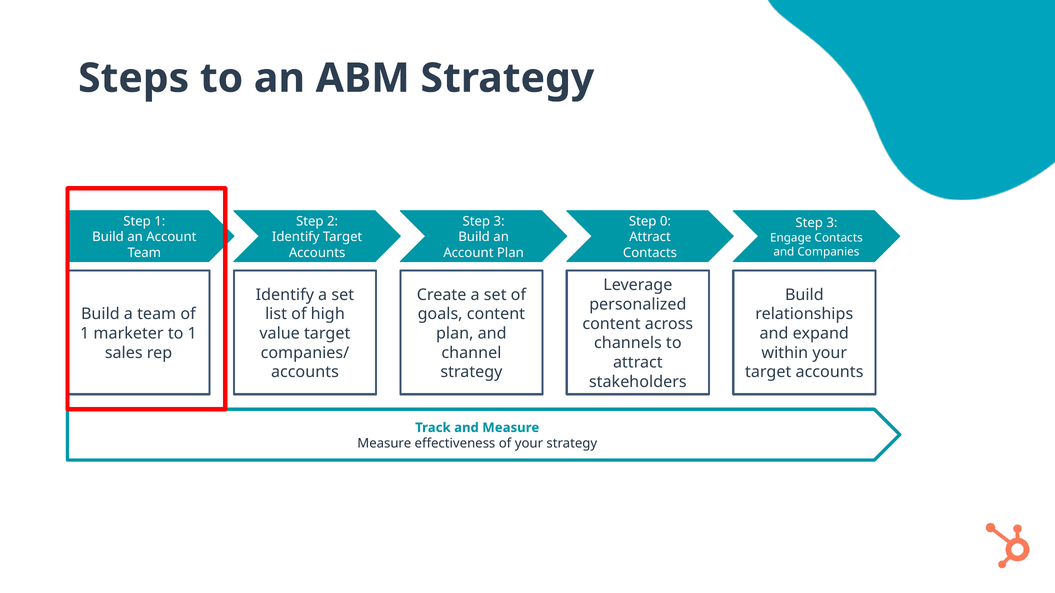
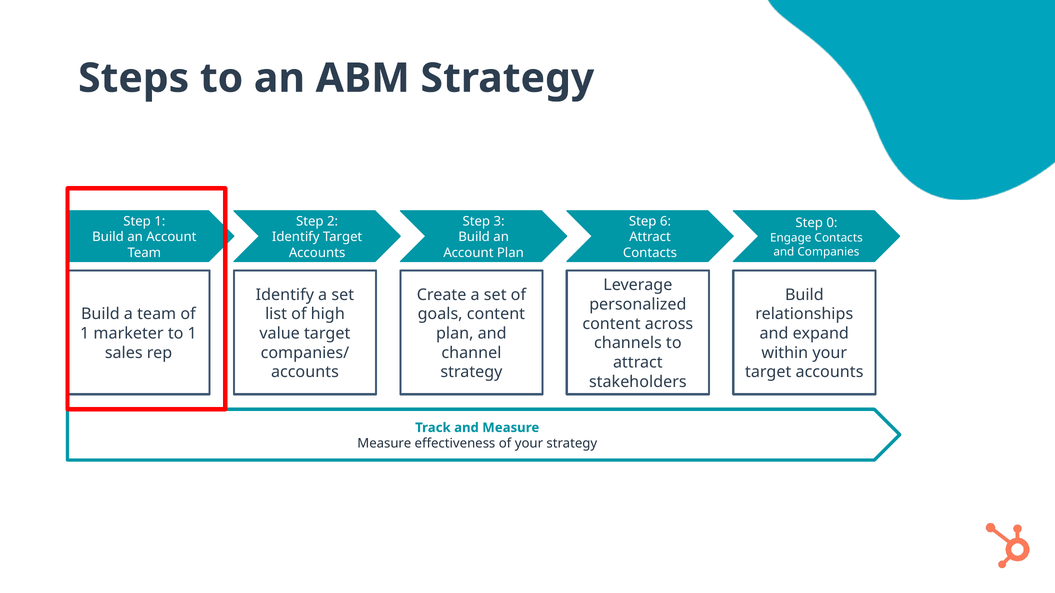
0: 0 -> 6 (666, 221)
3: 3 -> 0 (832, 223)
